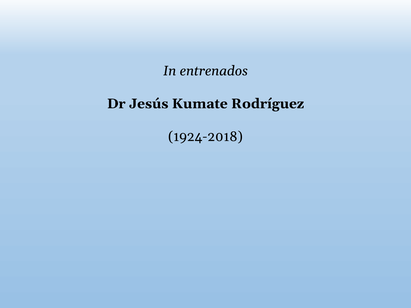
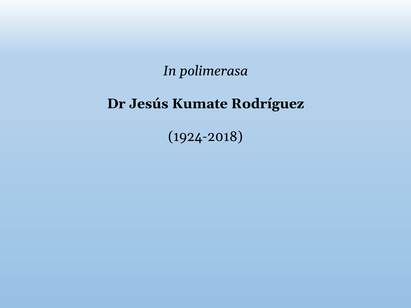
entrenados: entrenados -> polimerasa (214, 71)
